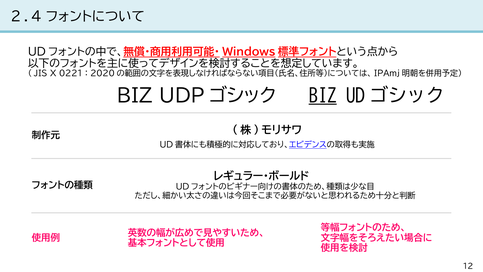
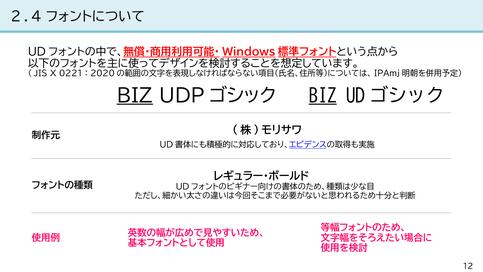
BIZ underline: none -> present (135, 96)
